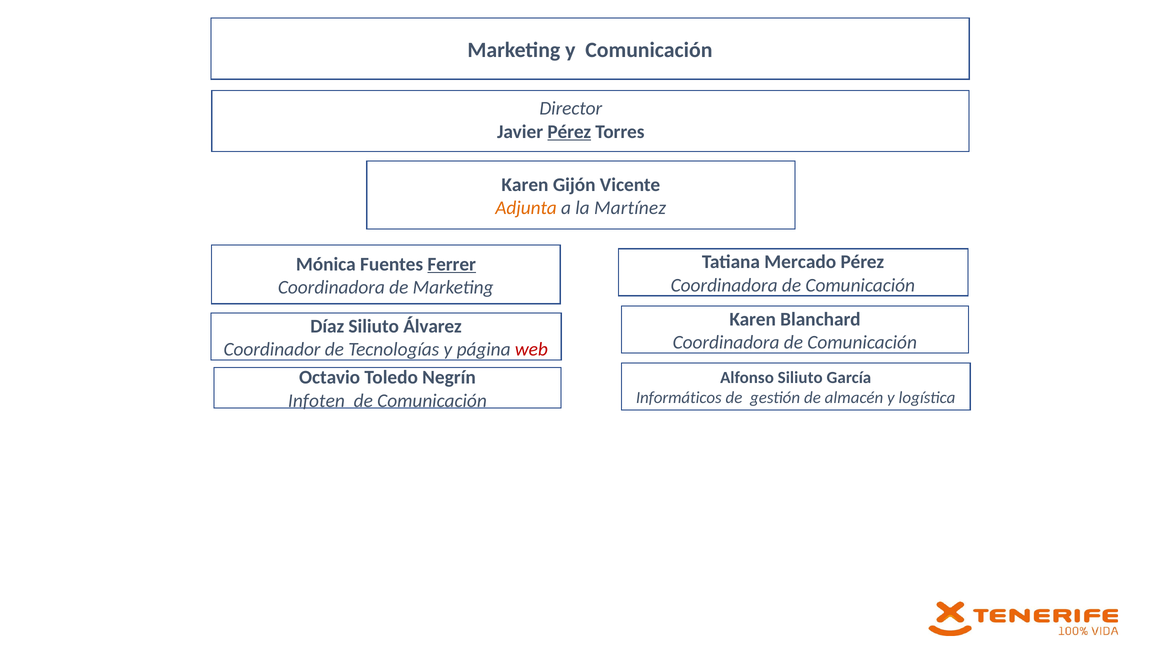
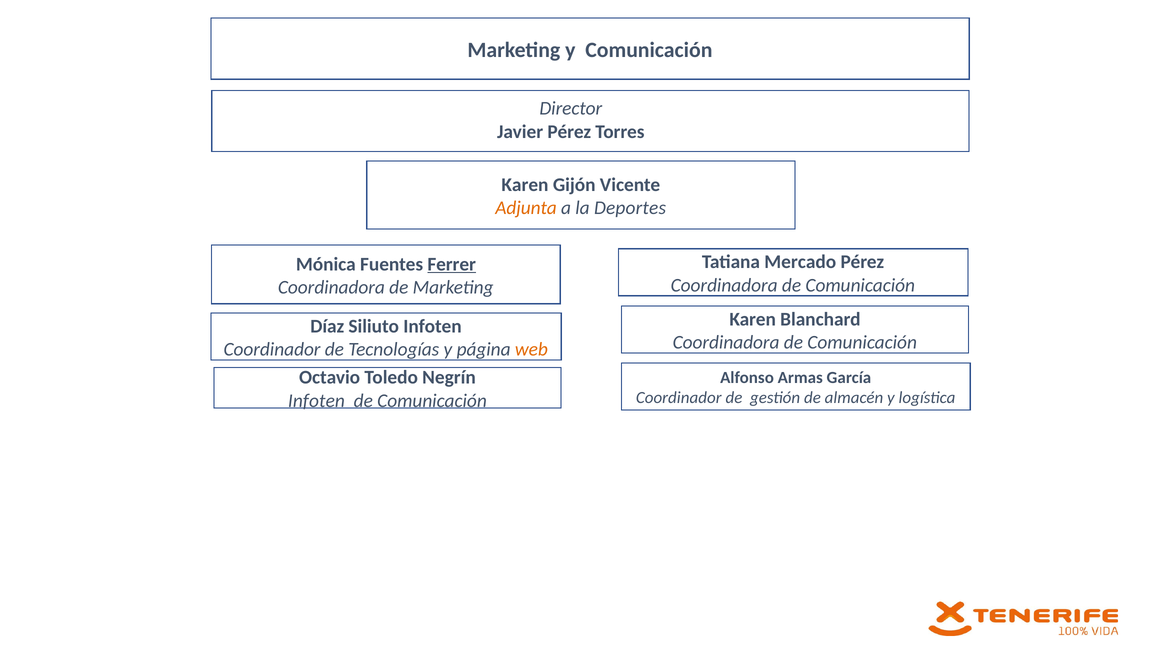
Pérez underline: present -> none (569, 132)
Martínez: Martínez -> Deportes (630, 208)
Siliuto Álvarez: Álvarez -> Infoten (432, 326)
web colour: red -> orange (531, 349)
Alfonso Siliuto: Siliuto -> Armas (800, 377)
Informáticos: Informáticos -> Coordinador (679, 398)
